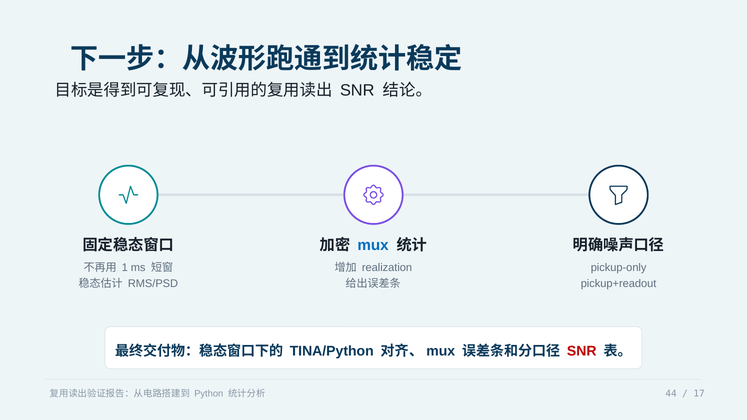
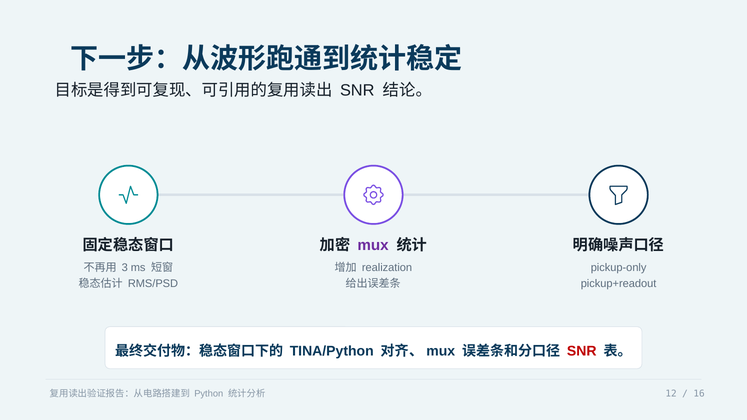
mux colour: blue -> purple (373, 245)
1: 1 -> 3 (125, 268)
44: 44 -> 12 (671, 394)
17: 17 -> 16 (699, 394)
